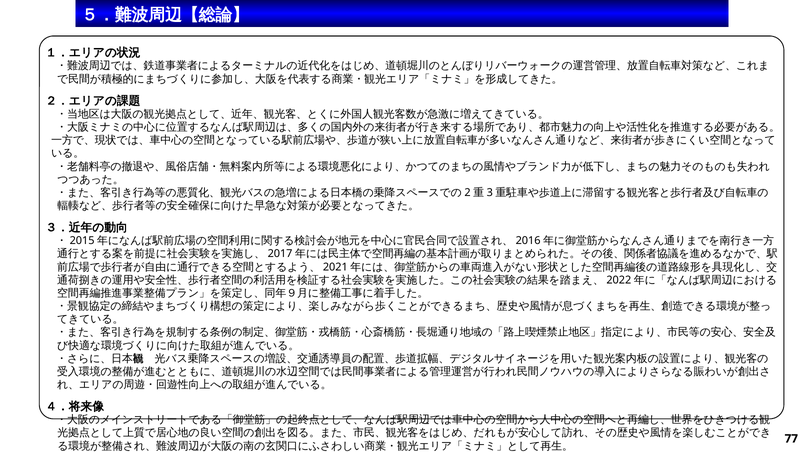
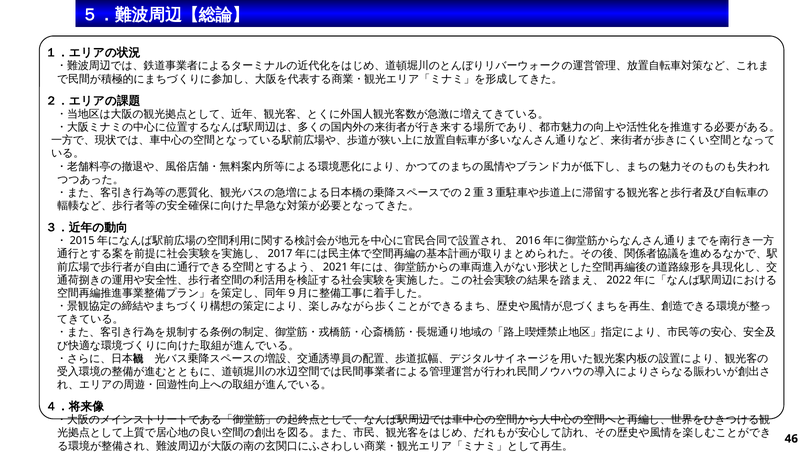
77: 77 -> 46 (791, 439)
